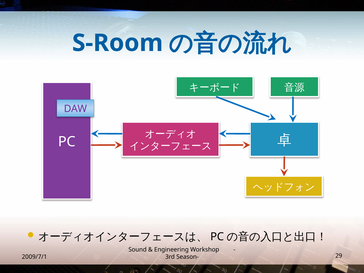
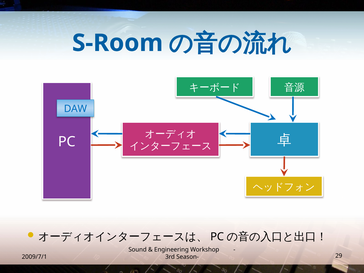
DAW colour: purple -> blue (75, 109)
